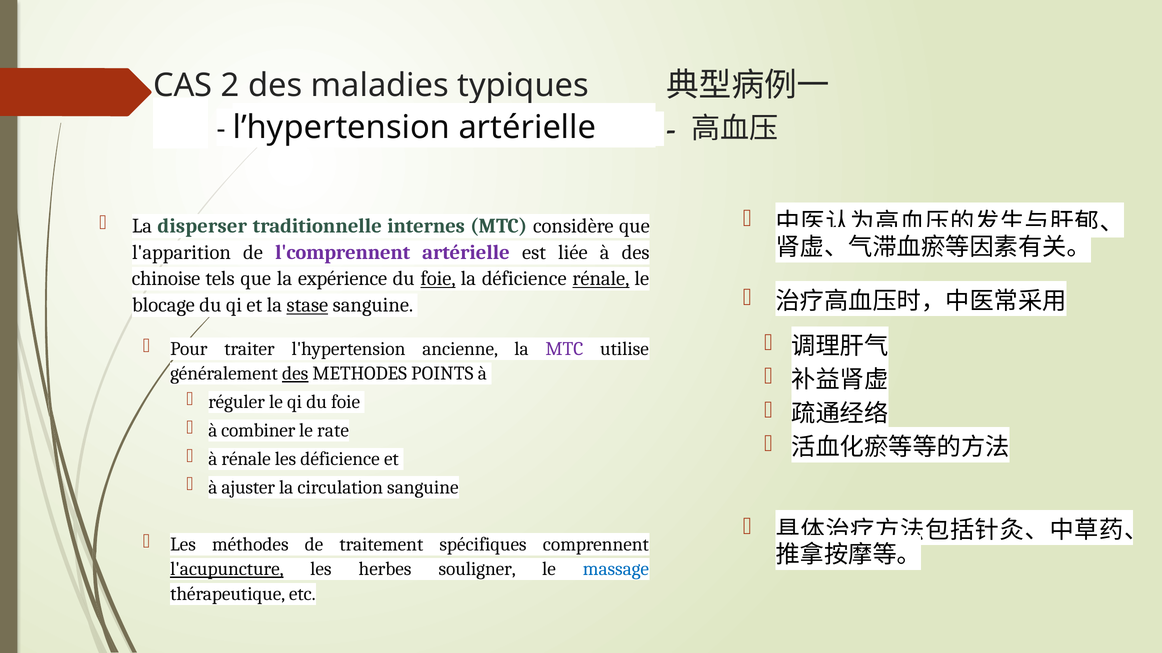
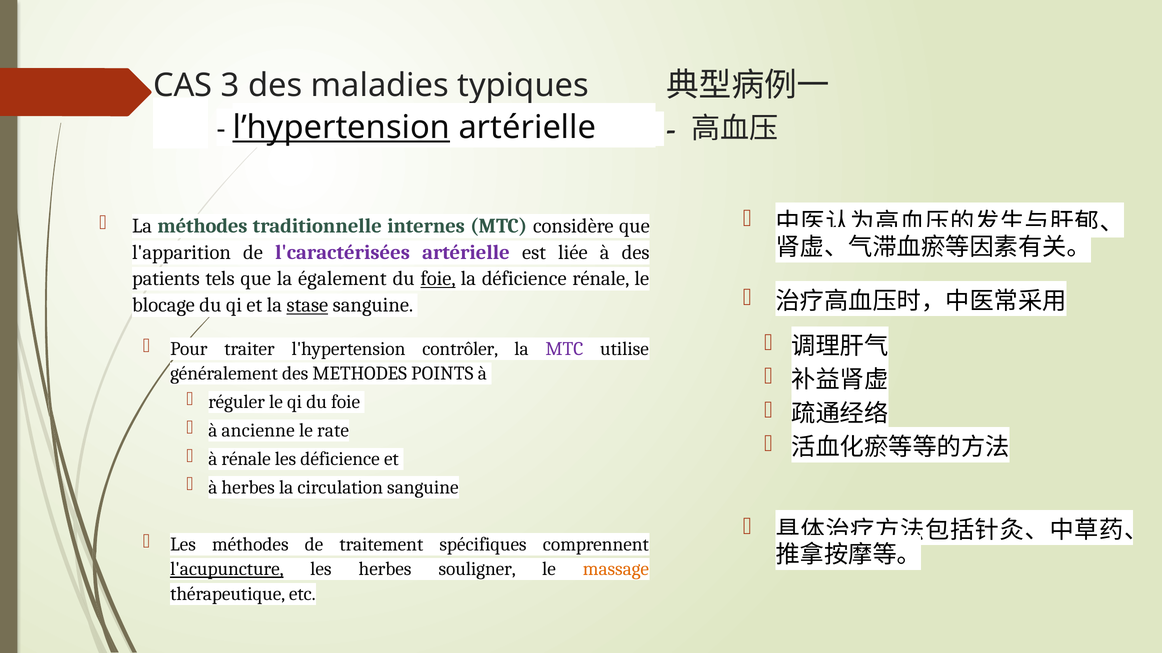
2: 2 -> 3 (230, 86)
l’hypertension underline: none -> present (341, 127)
La disperser: disperser -> méthodes (202, 226)
l'comprennent: l'comprennent -> l'caractérisées (343, 252)
chinoise: chinoise -> patients (166, 279)
expérience: expérience -> également (342, 279)
rénale underline: present -> none (601, 279)
ancienne: ancienne -> contrôler (460, 349)
des underline: present -> none (295, 374)
combiner: combiner -> ancienne (258, 431)
à ajuster: ajuster -> herbes (248, 488)
massage colour: blue -> orange (616, 570)
